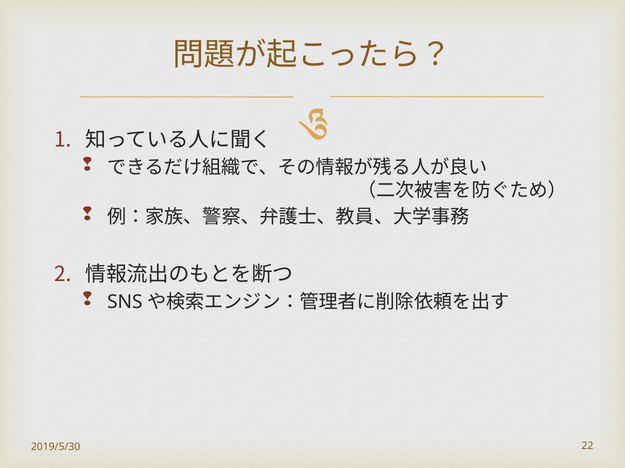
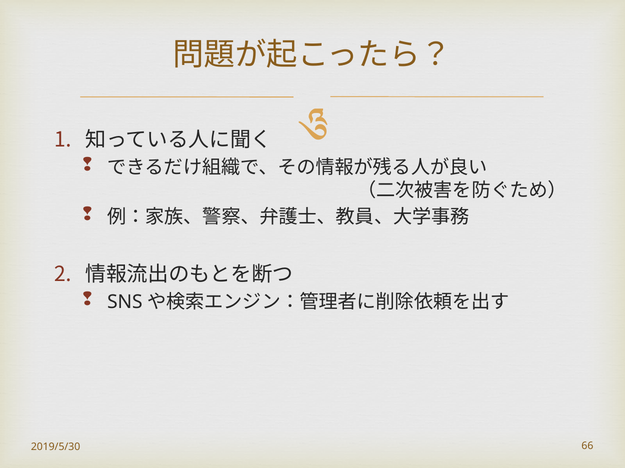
22: 22 -> 66 (587, 446)
